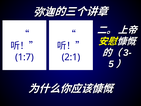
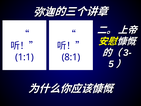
1:7: 1:7 -> 1:1 (24, 57)
2:1: 2:1 -> 8:1 (71, 57)
